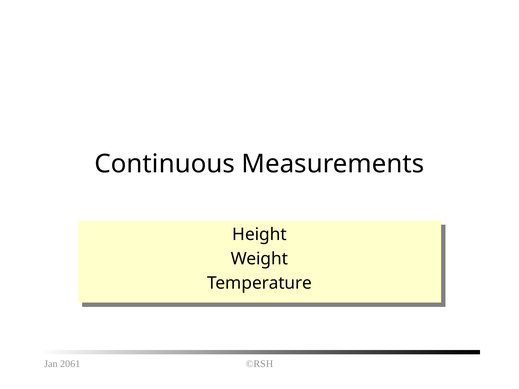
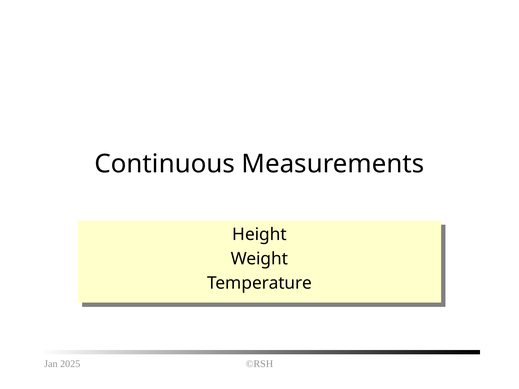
2061: 2061 -> 2025 (70, 364)
